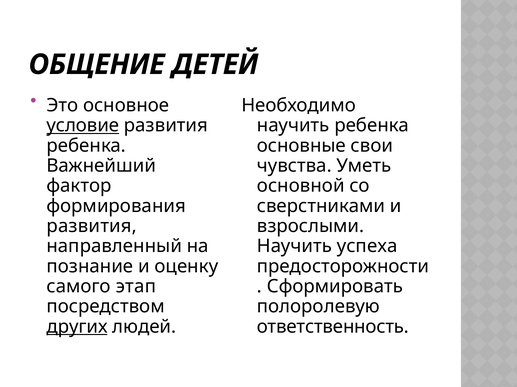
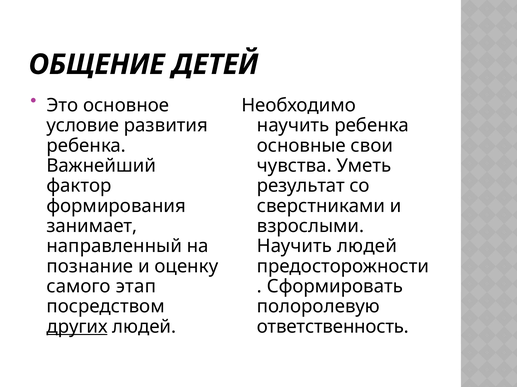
условие underline: present -> none (83, 126)
основной: основной -> результат (301, 186)
развития: развития -> занимает (92, 226)
Научить успеха: успеха -> людей (367, 247)
